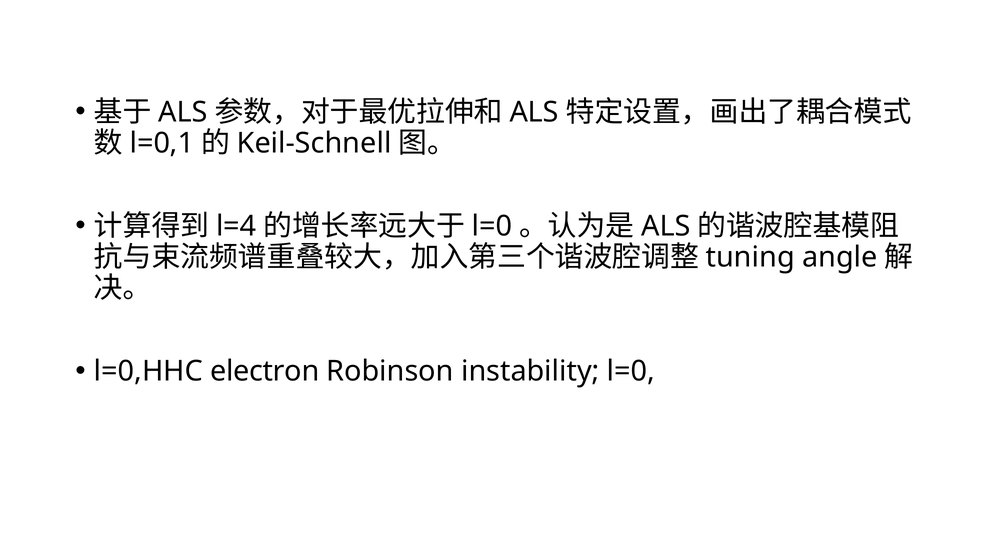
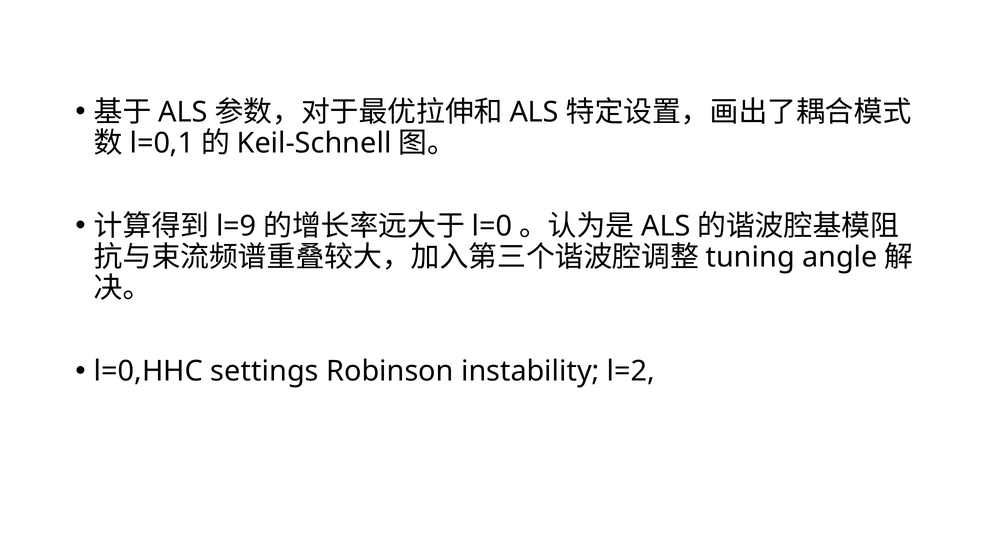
l=4: l=4 -> l=9 (236, 226)
electron: electron -> settings (265, 371)
instability l=0: l=0 -> l=2 (631, 371)
